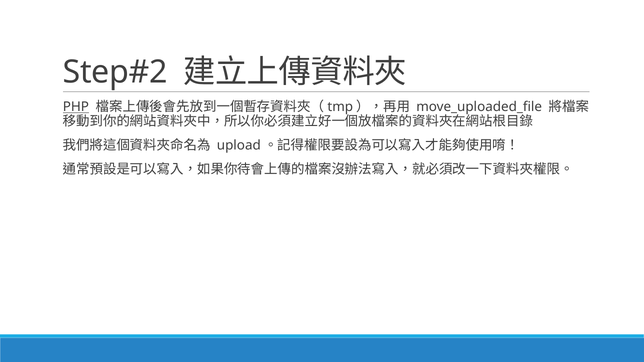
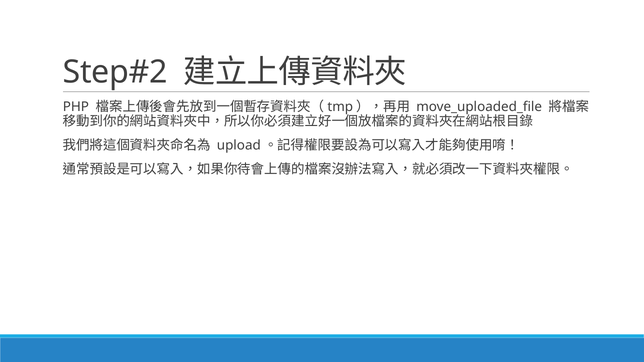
PHP underline: present -> none (76, 107)
